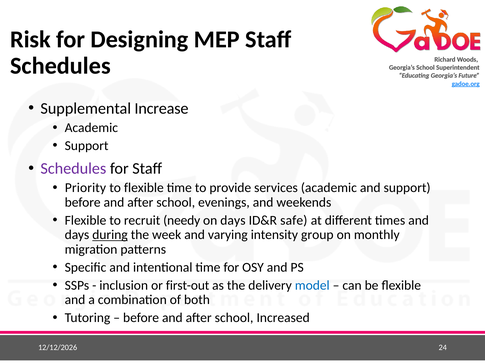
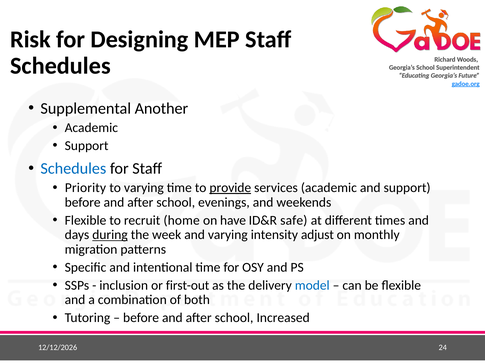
Increase: Increase -> Another (161, 108)
Schedules colour: purple -> blue (73, 168)
to flexible: flexible -> varying (144, 188)
provide underline: none -> present (230, 188)
needy: needy -> home (182, 220)
on days: days -> have (233, 220)
group: group -> adjust (317, 235)
